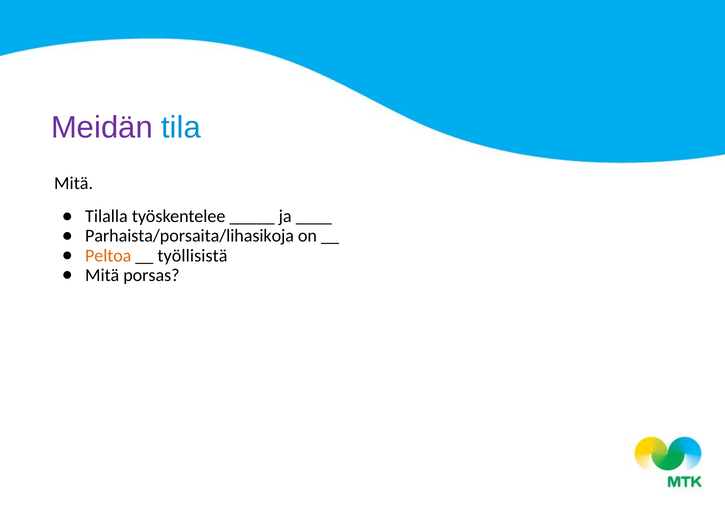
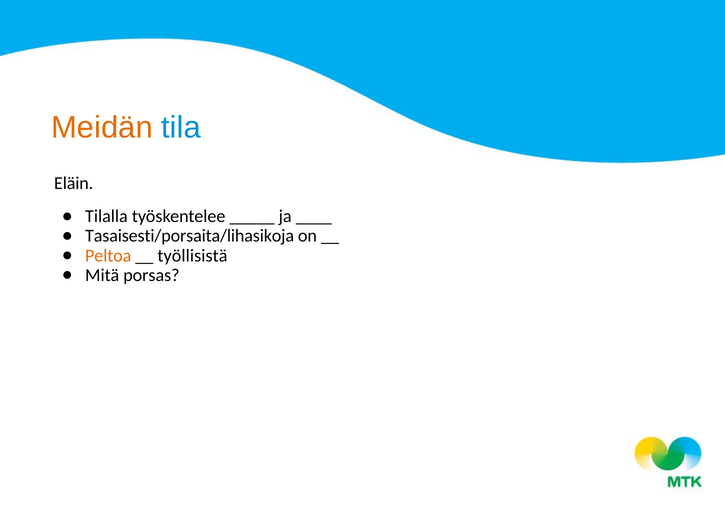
Meidän colour: purple -> orange (102, 127)
Mitä: Mitä -> Eläin (74, 183)
Parhaista/porsaita/lihasikoja: Parhaista/porsaita/lihasikoja -> Tasaisesti/porsaita/lihasikoja (190, 236)
